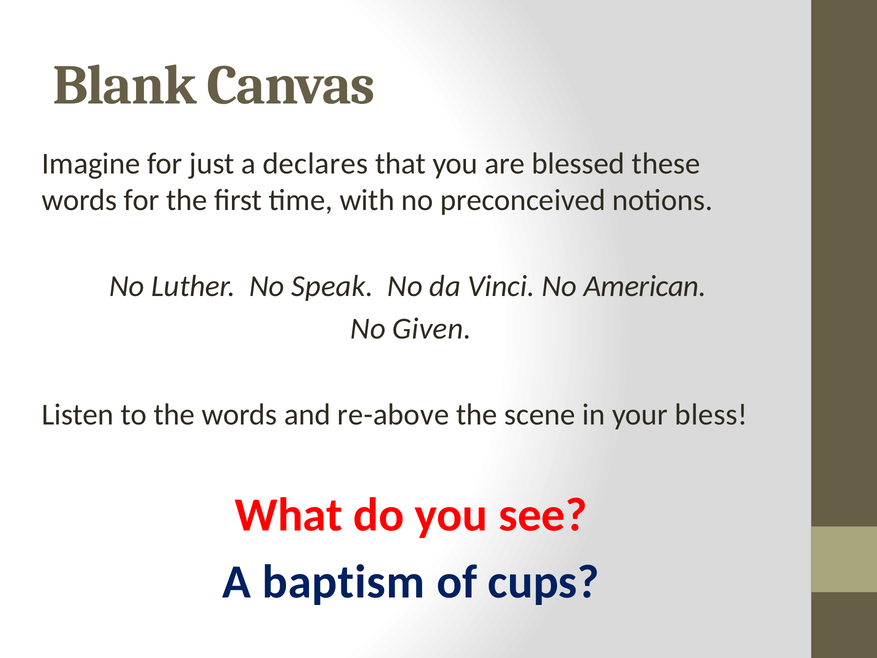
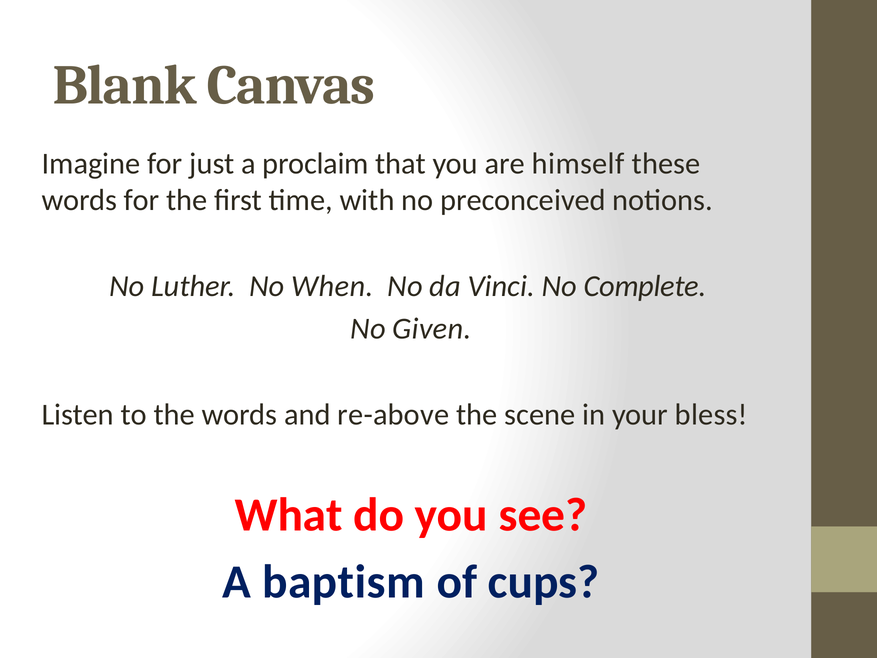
declares: declares -> proclaim (316, 164)
blessed: blessed -> himself (578, 164)
Speak: Speak -> When (332, 286)
American: American -> Complete (645, 286)
